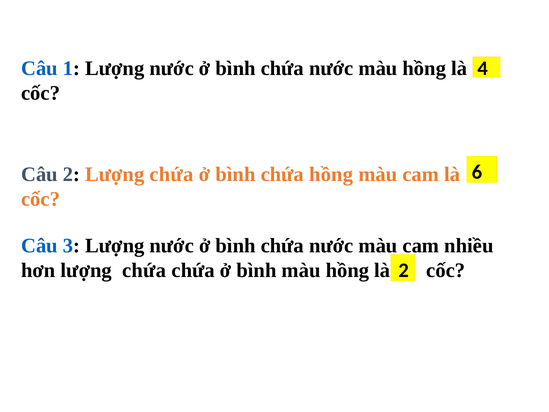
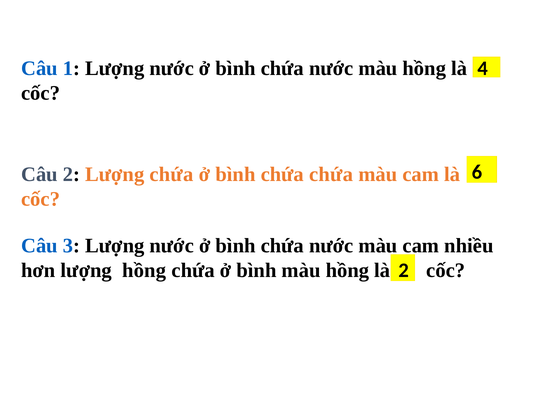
chứa hồng: hồng -> chứa (331, 174)
hơn lượng chứa: chứa -> hồng (144, 270)
